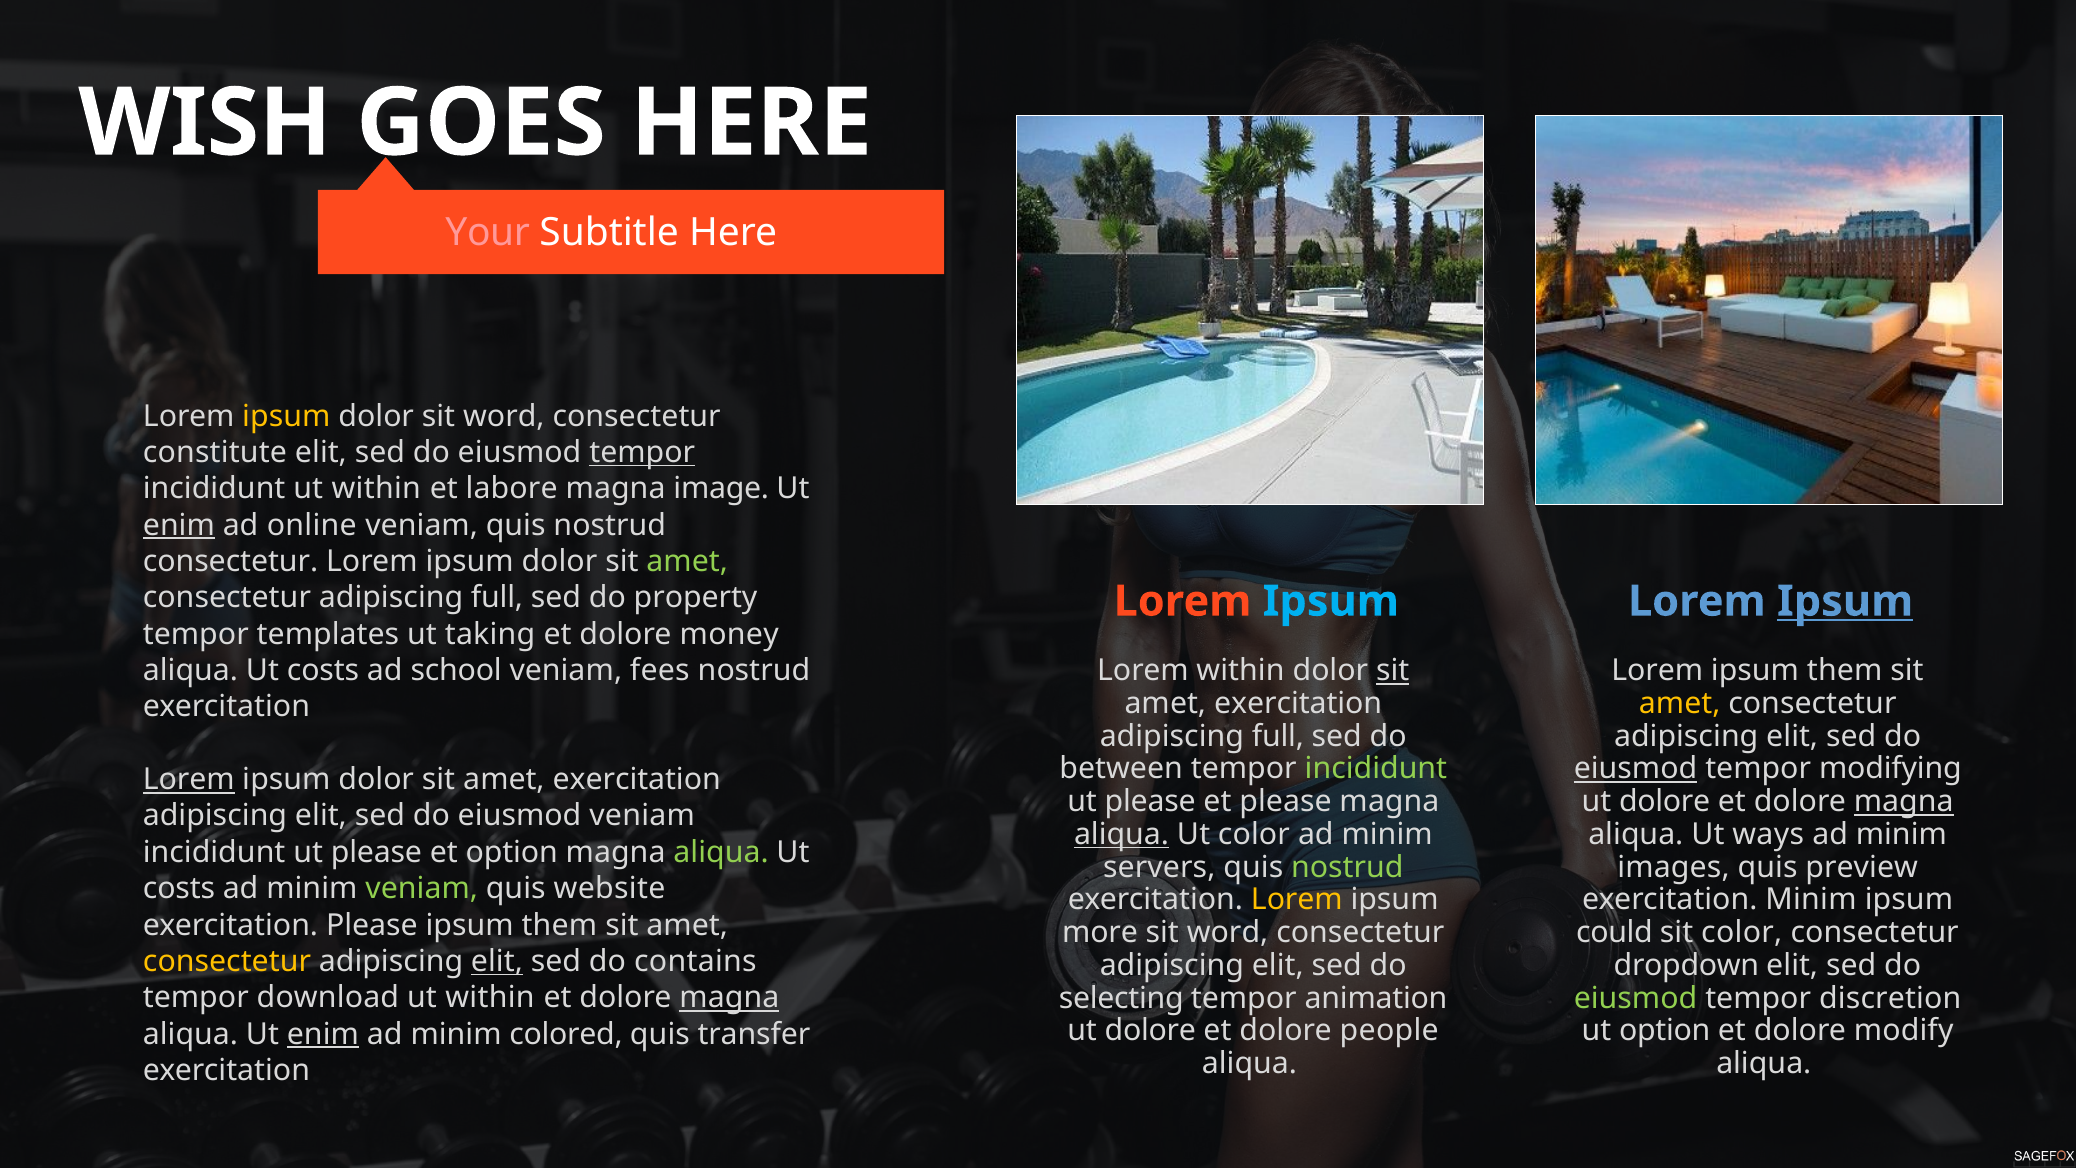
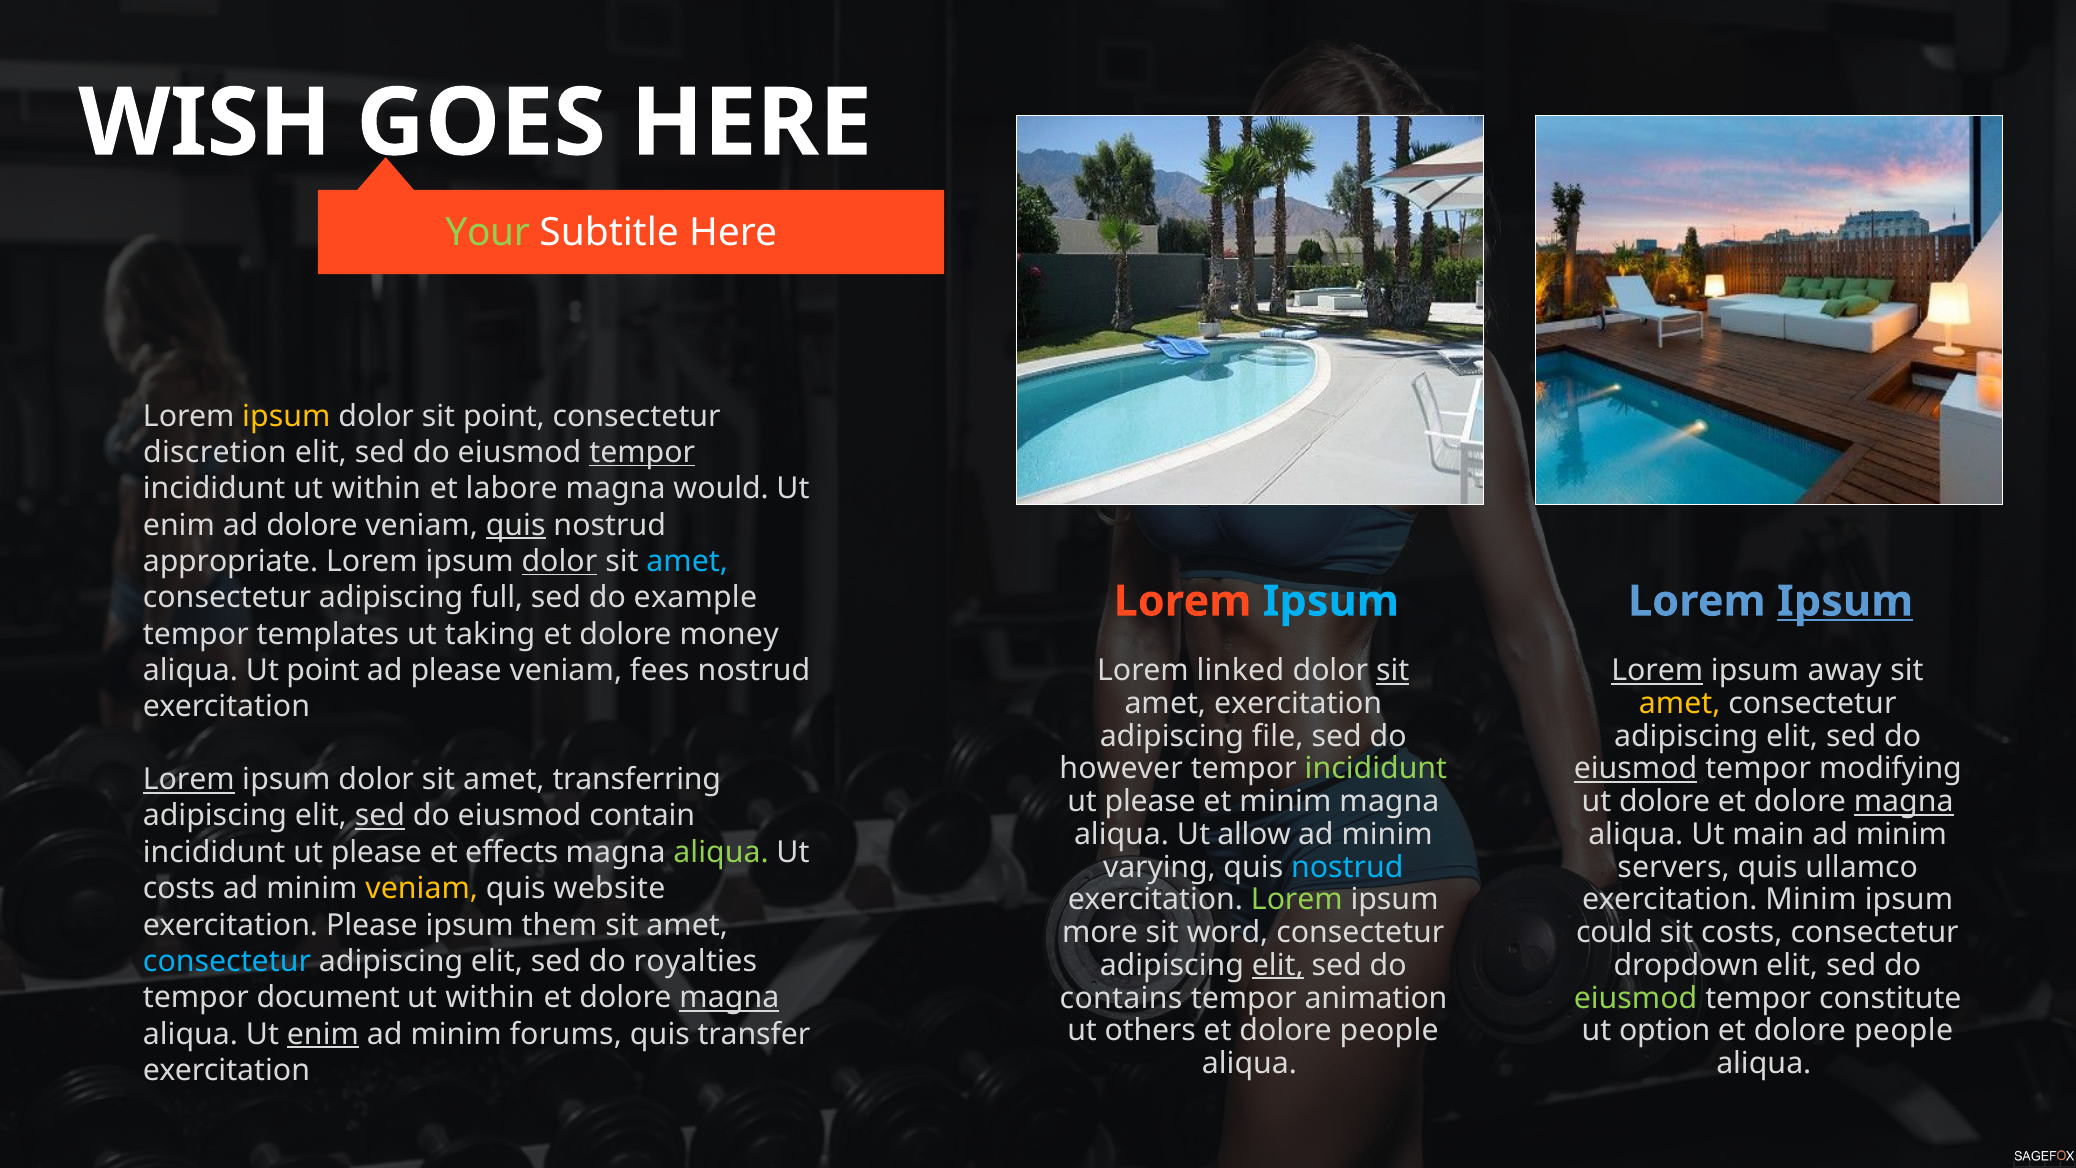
Your colour: pink -> light green (488, 232)
dolor sit word: word -> point (504, 416)
constitute: constitute -> discretion (215, 452)
image: image -> would (721, 489)
enim underline: present -> none (179, 525)
ad online: online -> dolore (312, 525)
quis underline: none -> present (516, 525)
consectetur: consectetur -> appropriate (231, 561)
dolor underline: none -> present (559, 561)
amet colour: light green -> light blue (687, 561)
property: property -> example (695, 598)
costs: costs -> point (323, 670)
ad school: school -> please (456, 670)
Lorem within: within -> linked (1240, 671)
Lorem underline: none -> present (1657, 671)
them: them -> away (1845, 671)
full: full -> file (1278, 736)
between: between -> however (1121, 769)
exercitation: exercitation -> transferring (637, 779)
et please: please -> minim (1285, 801)
sed underline: none -> present (380, 816)
eiusmod veniam: veniam -> contain (642, 816)
aliqua underline: present -> none (1122, 834)
Ut color: color -> allow (1254, 834)
ways: ways -> main (1768, 834)
et option: option -> effects (512, 852)
servers: servers -> varying (1159, 867)
nostrud colour: light green -> light blue (1347, 867)
images: images -> servers (1674, 867)
preview: preview -> ullamco (1862, 867)
veniam colour: light green -> yellow (422, 889)
Lorem colour: yellow -> light green (1297, 900)
sit color: color -> costs (1742, 932)
consectetur colour: yellow -> light blue (227, 961)
elit underline: present -> none (497, 961)
contains: contains -> royalties (695, 961)
elit underline: none -> present (1278, 965)
download: download -> document (328, 998)
selecting: selecting -> contains (1121, 998)
discretion: discretion -> constitute (1890, 998)
dolore: dolore -> others (1150, 1031)
modify: modify -> people (1904, 1031)
colored: colored -> forums (566, 1034)
